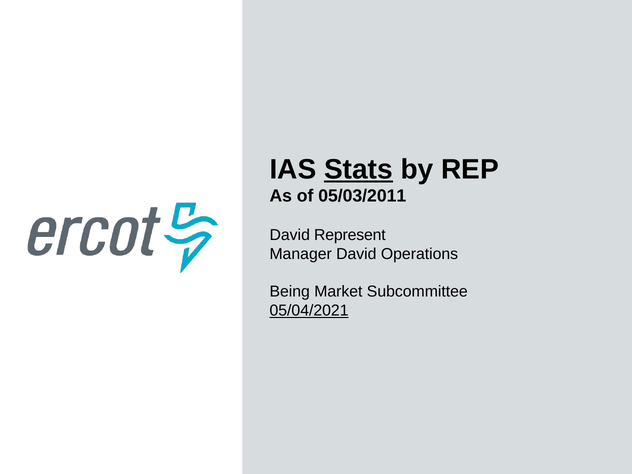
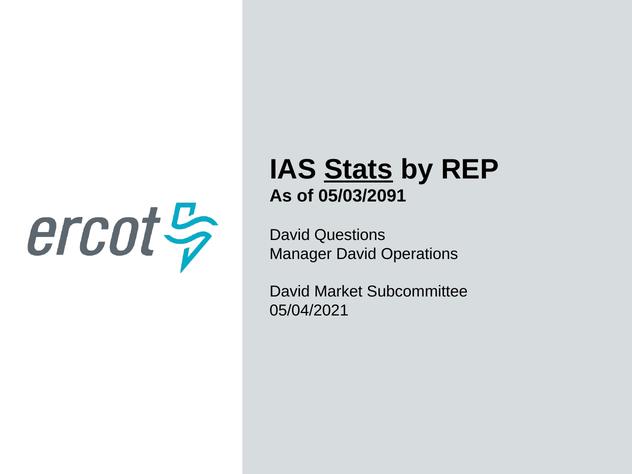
05/03/2011: 05/03/2011 -> 05/03/2091 (362, 196)
Represent: Represent -> Questions (350, 235)
Being: Being -> David (290, 292)
05/04/2021 underline: present -> none (309, 311)
